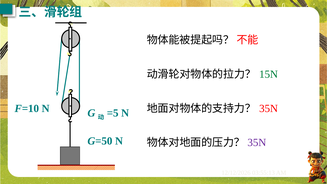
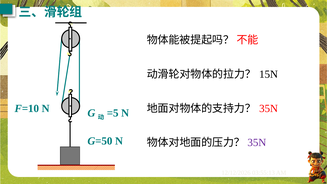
15N colour: green -> black (269, 74)
